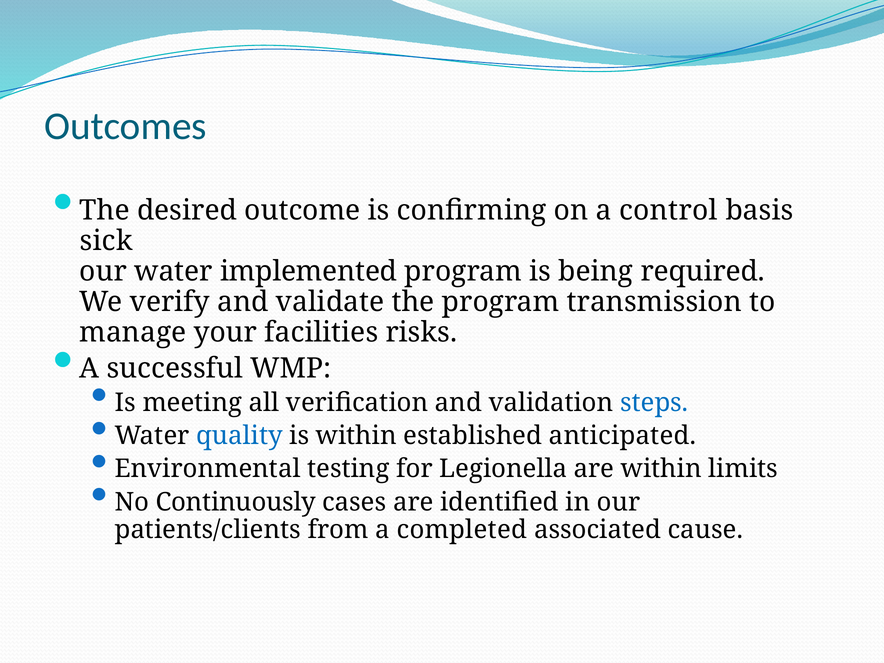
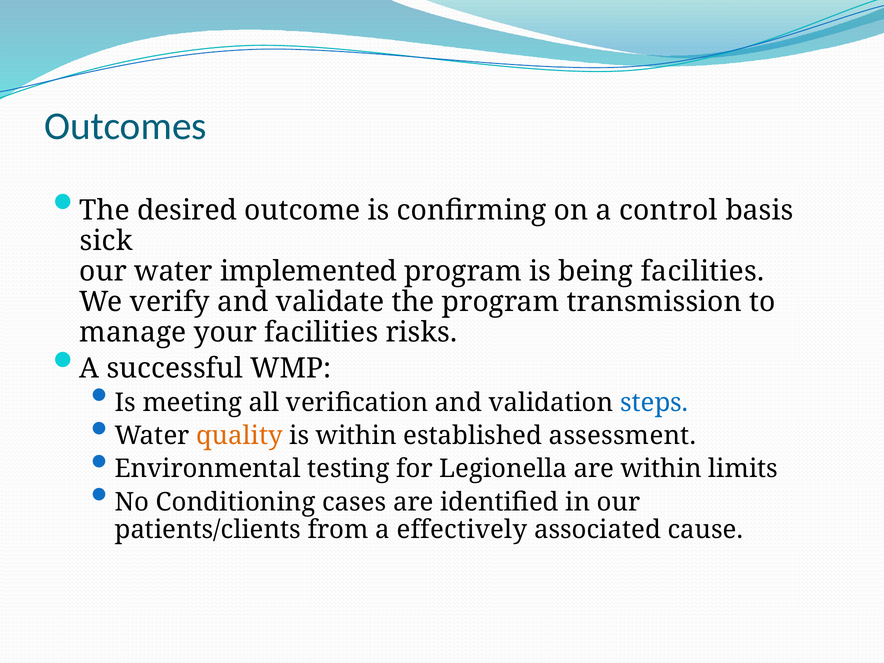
being required: required -> facilities (703, 271)
quality colour: blue -> orange (239, 436)
anticipated: anticipated -> assessment (622, 436)
Continuously: Continuously -> Conditioning (236, 502)
completed: completed -> effectively (462, 530)
